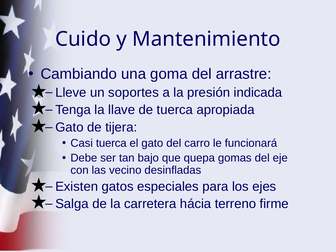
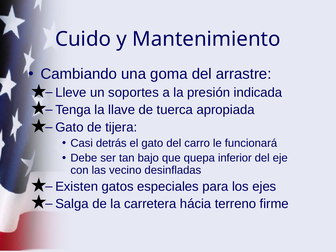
Casi tuerca: tuerca -> detrás (111, 143)
gomas: gomas -> inferior (235, 158)
